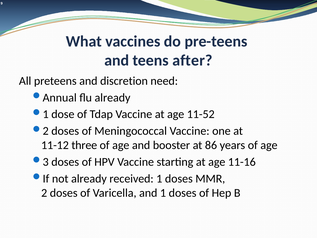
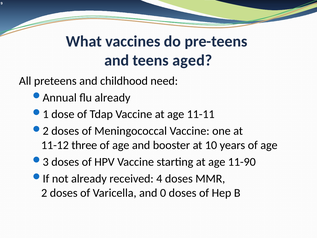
after: after -> aged (192, 60)
discretion: discretion -> childhood (124, 81)
11-52: 11-52 -> 11-11 (201, 114)
86: 86 -> 10 (211, 145)
11-16: 11-16 -> 11-90 (242, 162)
received 1: 1 -> 4 (159, 178)
and 1: 1 -> 0 (163, 193)
